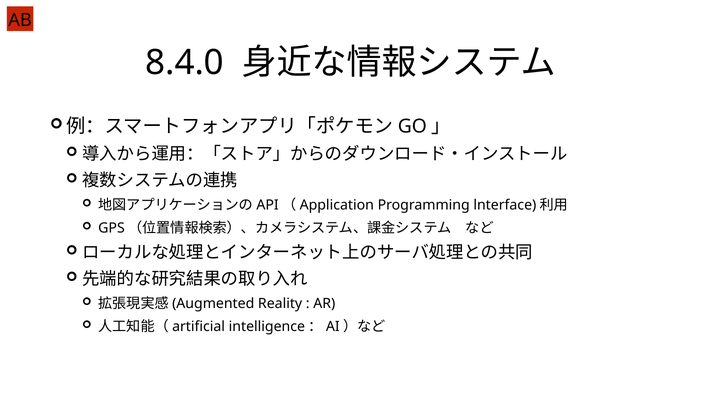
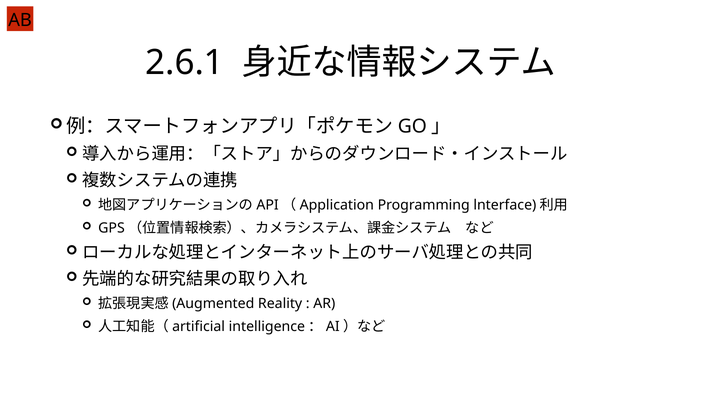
8.4.0: 8.4.0 -> 2.6.1 (185, 63)
